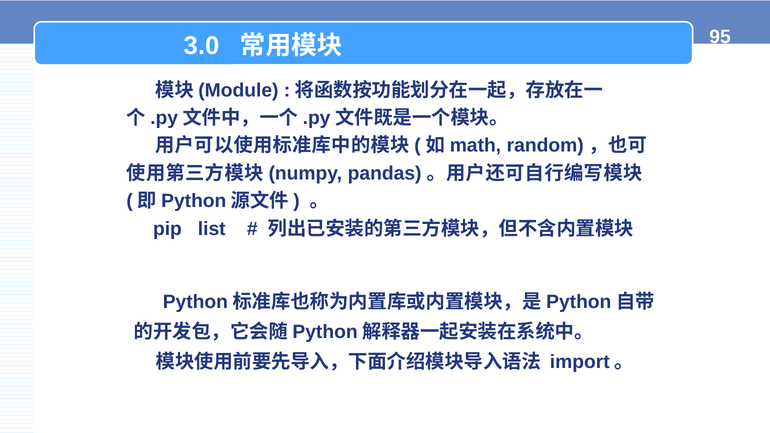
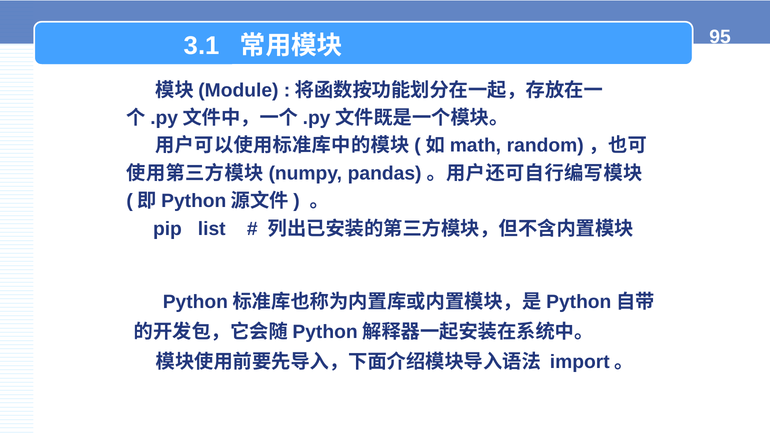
3.0: 3.0 -> 3.1 (202, 46)
